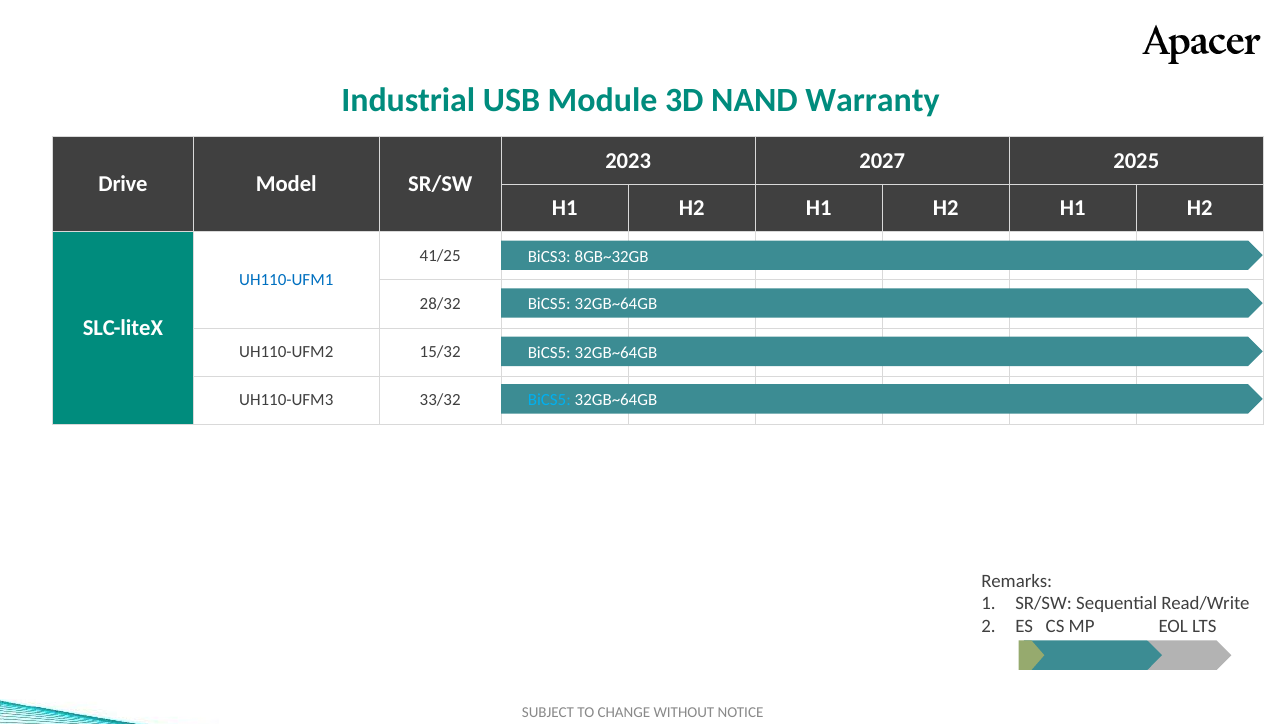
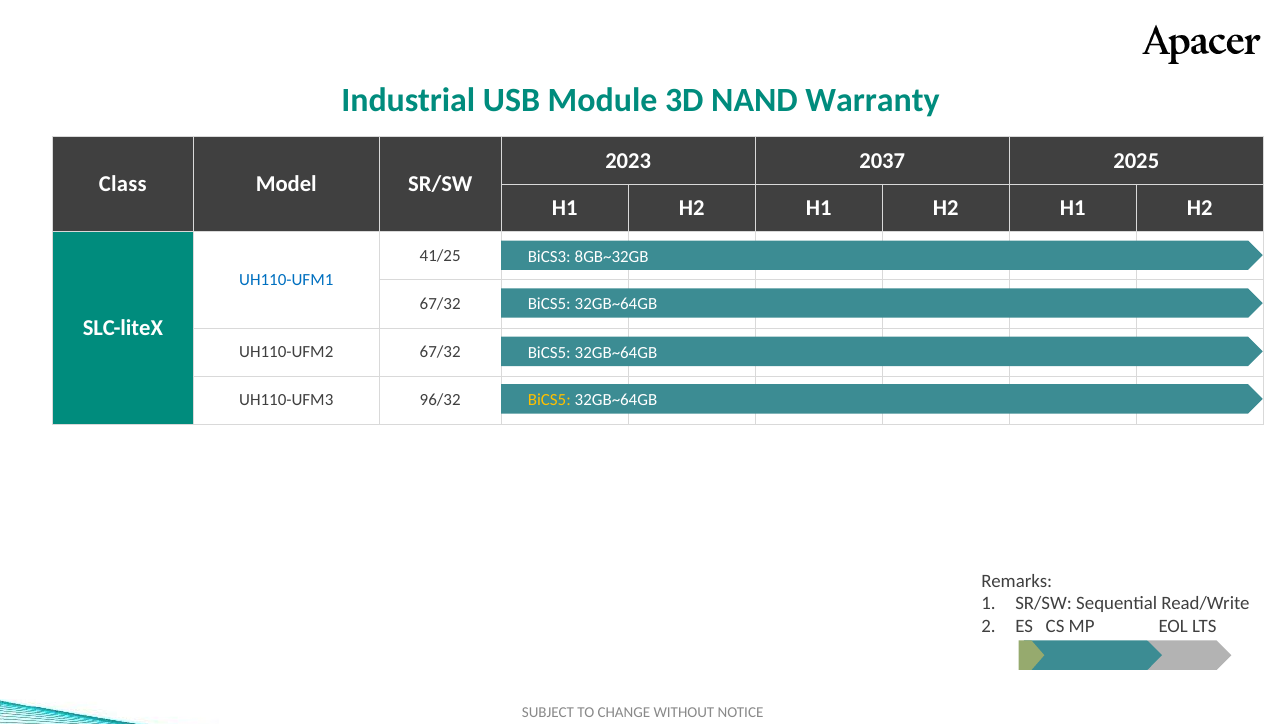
2027: 2027 -> 2037 (882, 161)
Drive: Drive -> Class (123, 184)
28/32: 28/32 -> 67/32 (440, 304)
UH110-UFM2 15/32: 15/32 -> 67/32 (440, 352)
BiCS5 colour: light blue -> yellow (549, 400)
33/32: 33/32 -> 96/32 (440, 400)
